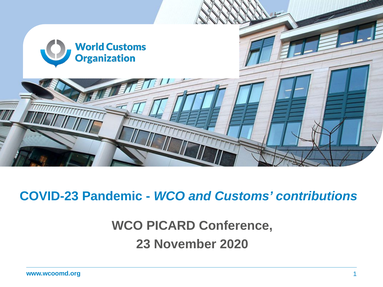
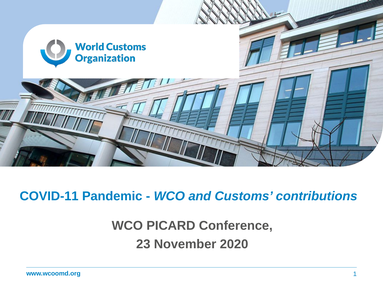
COVID-23: COVID-23 -> COVID-11 (49, 196)
